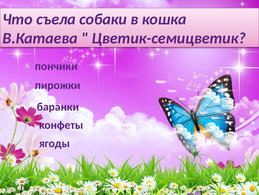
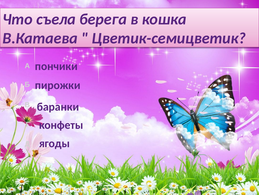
собаки: собаки -> берега (103, 19)
